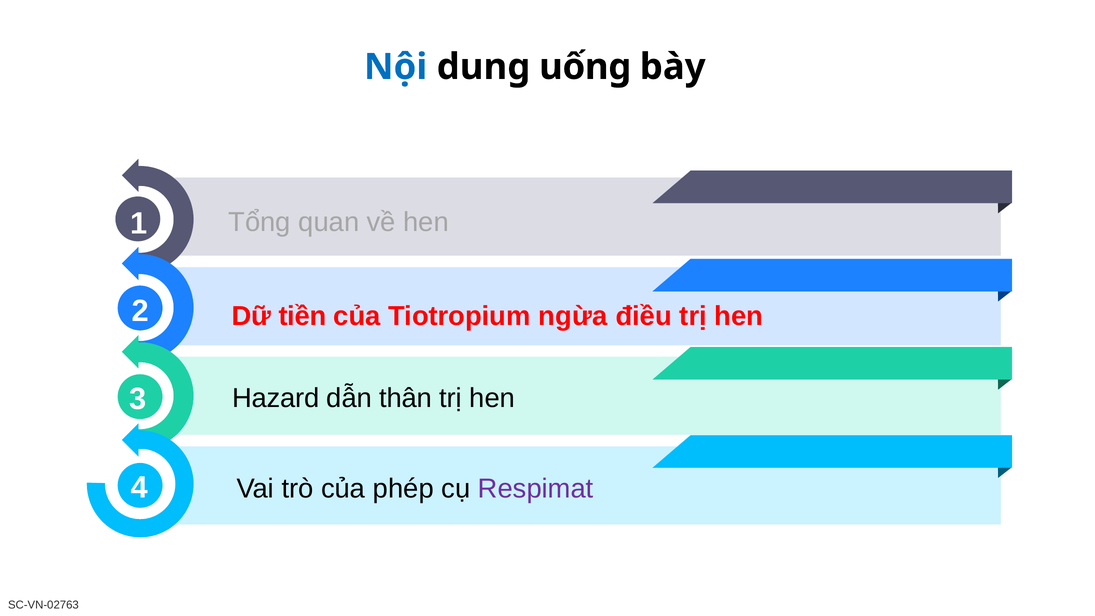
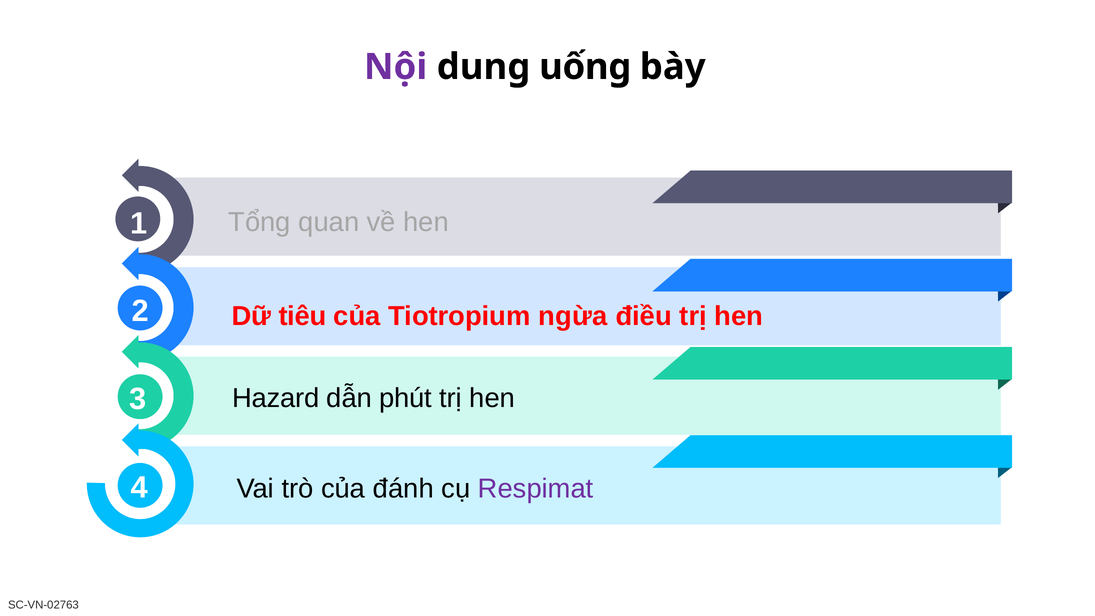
Nội colour: blue -> purple (396, 67)
tiền: tiền -> tiêu (302, 316)
thân: thân -> phút (406, 398)
phép: phép -> đánh (403, 489)
